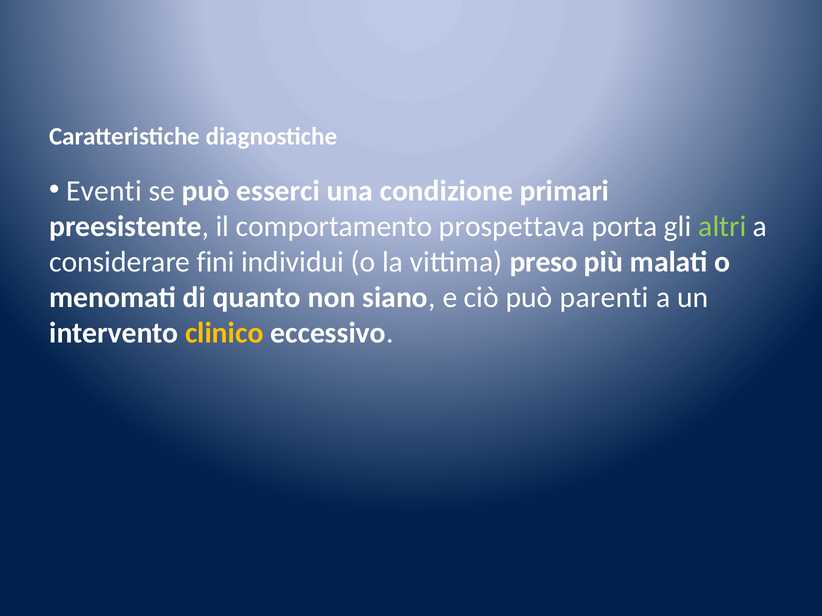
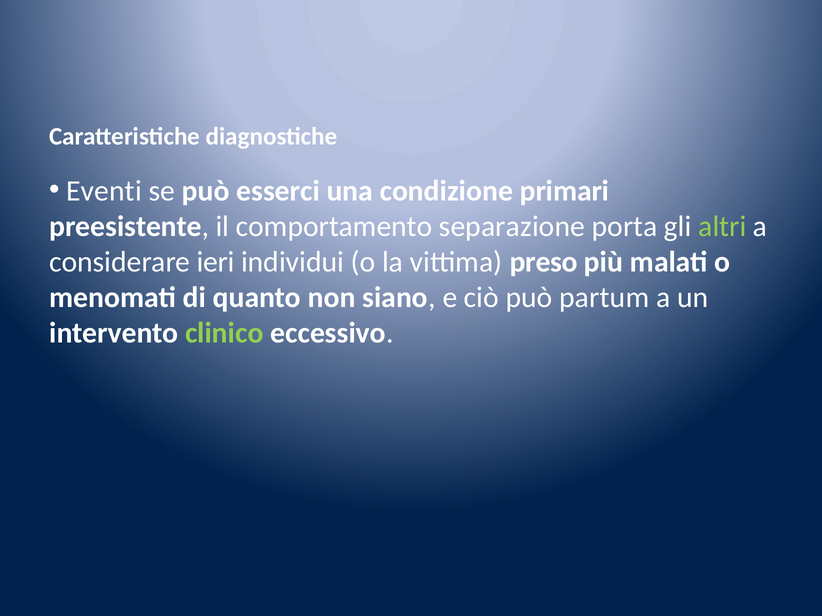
prospettava: prospettava -> separazione (512, 227)
fini: fini -> ieri (216, 262)
parenti: parenti -> partum (604, 298)
clinico colour: yellow -> light green (224, 333)
